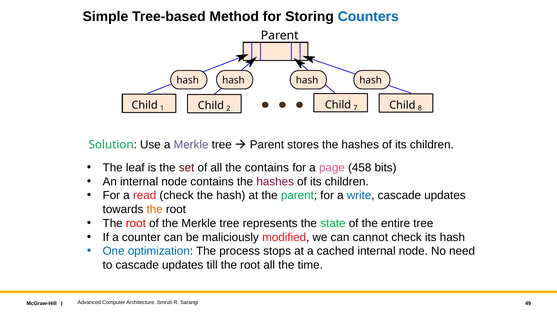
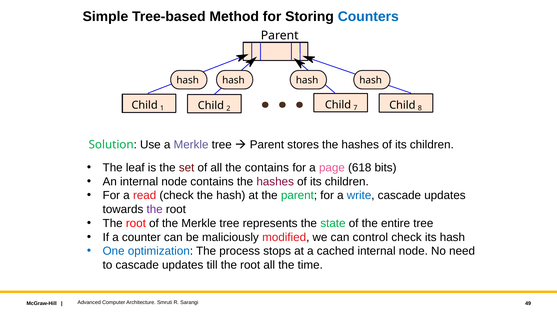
458: 458 -> 618 (360, 168)
the colour: orange -> purple (155, 210)
cannot: cannot -> control (370, 237)
